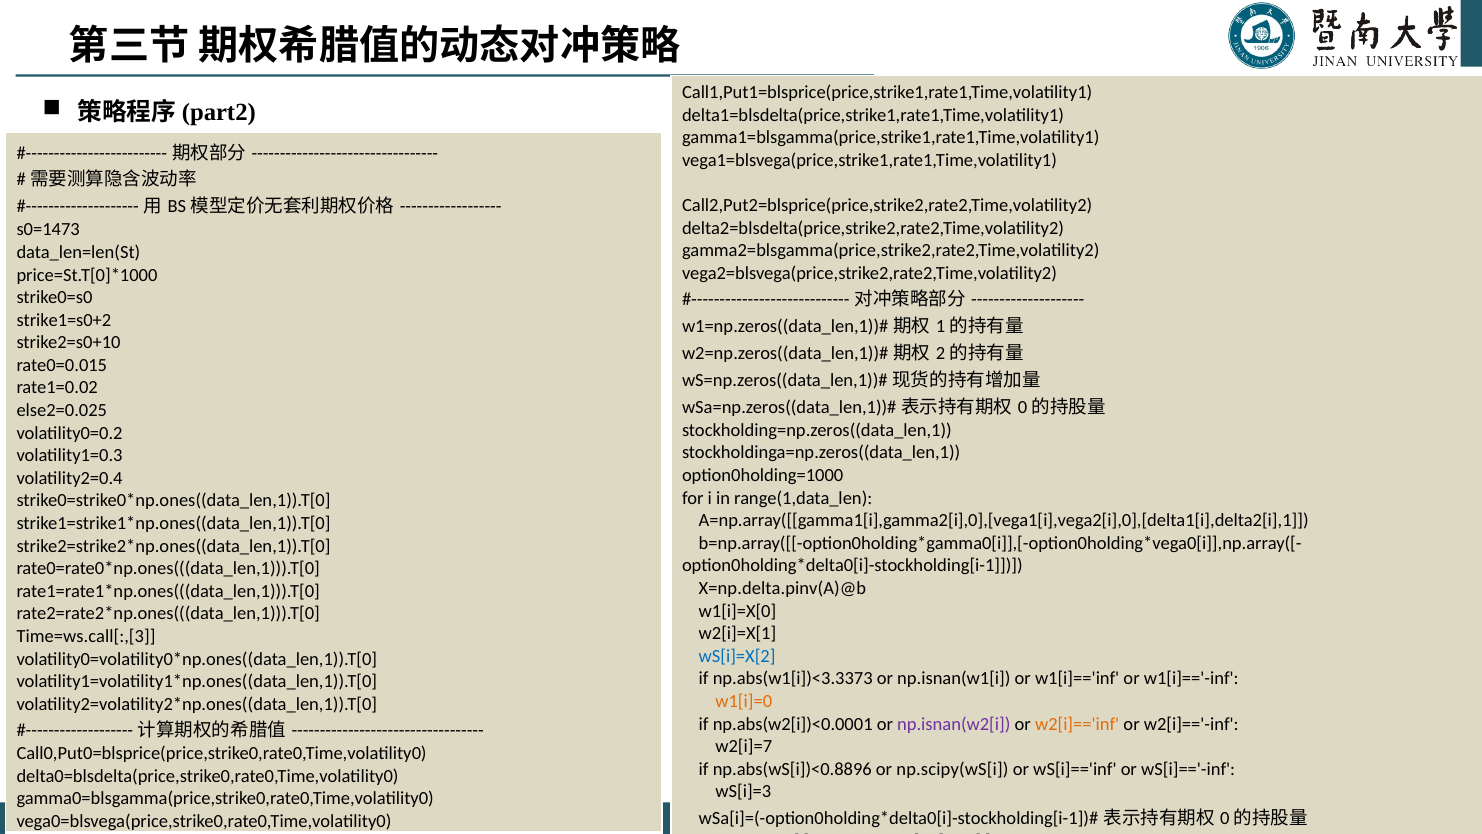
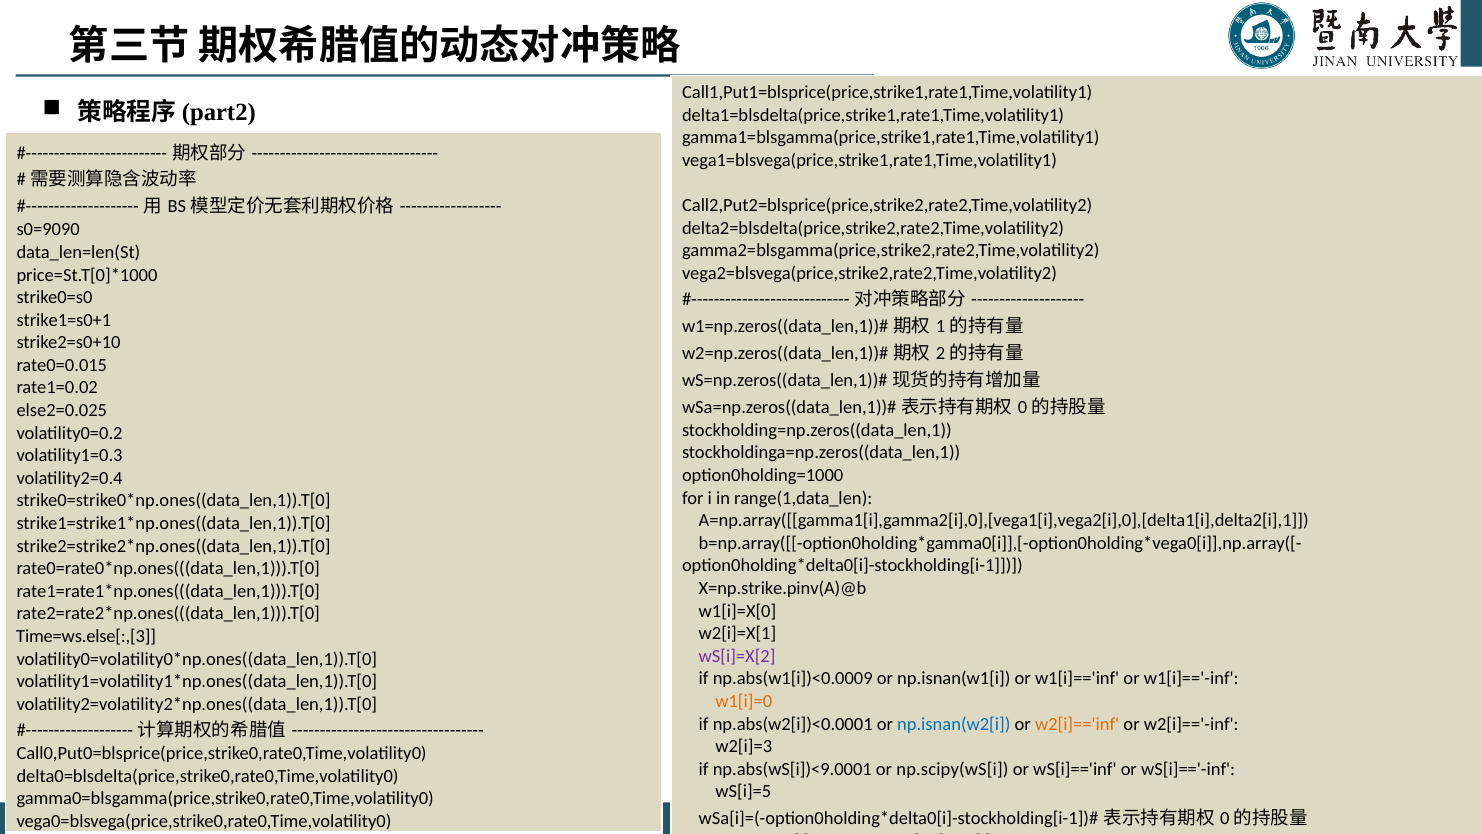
s0=1473: s0=1473 -> s0=9090 (48, 230)
strike1=s0+2: strike1=s0+2 -> strike1=s0+1 (64, 320)
X=np.delta.pinv(A)@b: X=np.delta.pinv(A)@b -> X=np.strike.pinv(A)@b (783, 588)
Time=ws.call[:,[3: Time=ws.call[:,[3 -> Time=ws.else[:,[3 (86, 636)
wS[i]=X[2 colour: blue -> purple (737, 656)
np.abs(w1[i])<3.3373: np.abs(w1[i])<3.3373 -> np.abs(w1[i])<0.0009 (793, 679)
np.isnan(w2[i colour: purple -> blue (954, 724)
w2[i]=7: w2[i]=7 -> w2[i]=3 (744, 747)
np.abs(wS[i])<0.8896: np.abs(wS[i])<0.8896 -> np.abs(wS[i])<9.0001 (792, 769)
wS[i]=3: wS[i]=3 -> wS[i]=5 (743, 792)
